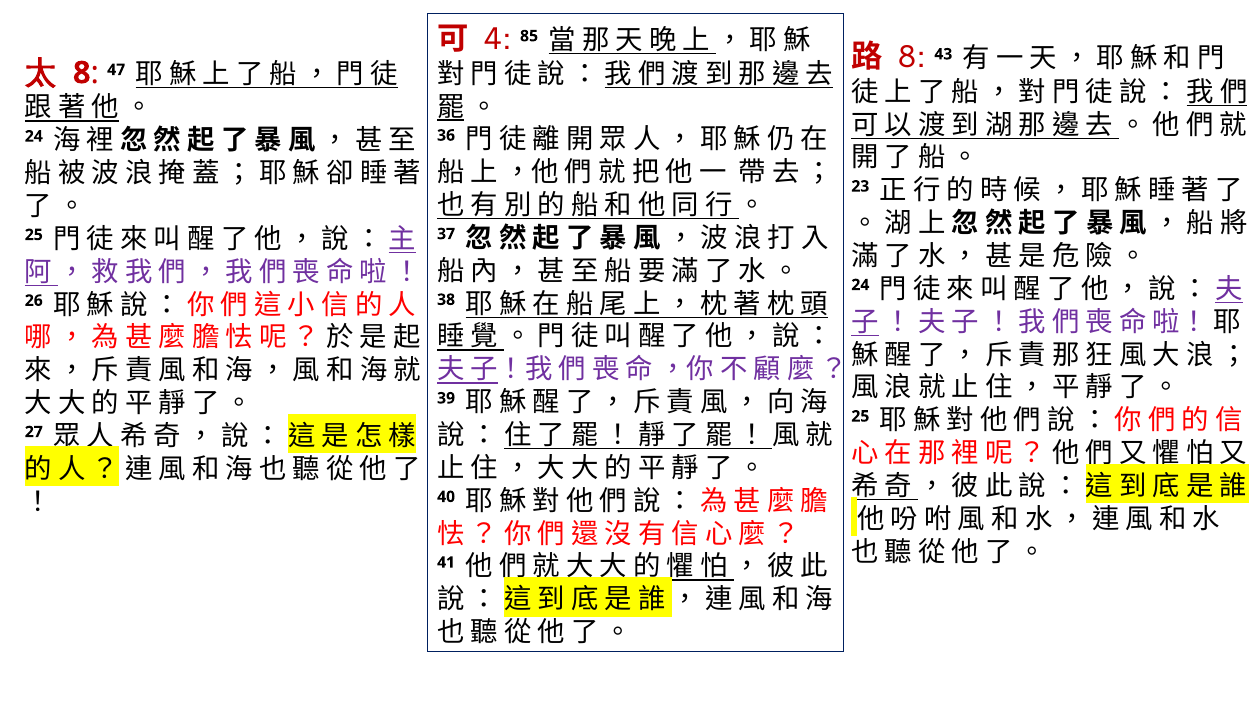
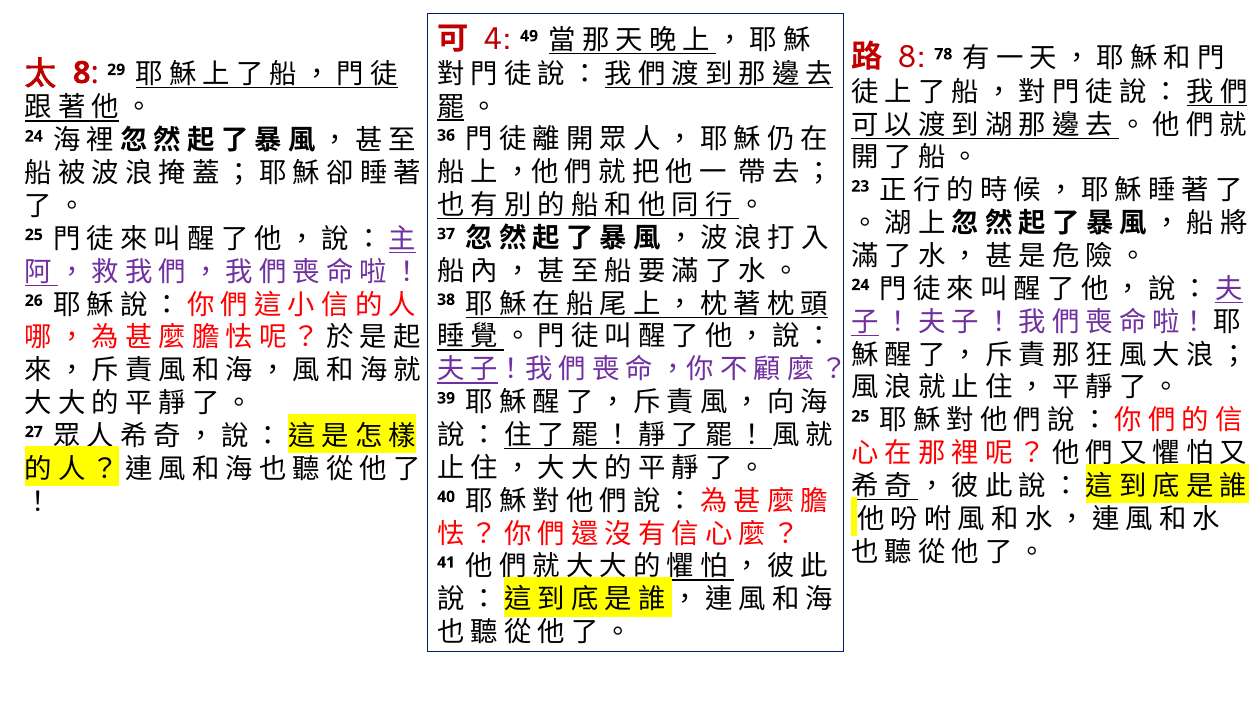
85: 85 -> 49 (529, 36)
43: 43 -> 78 (943, 54)
47: 47 -> 29 (116, 70)
